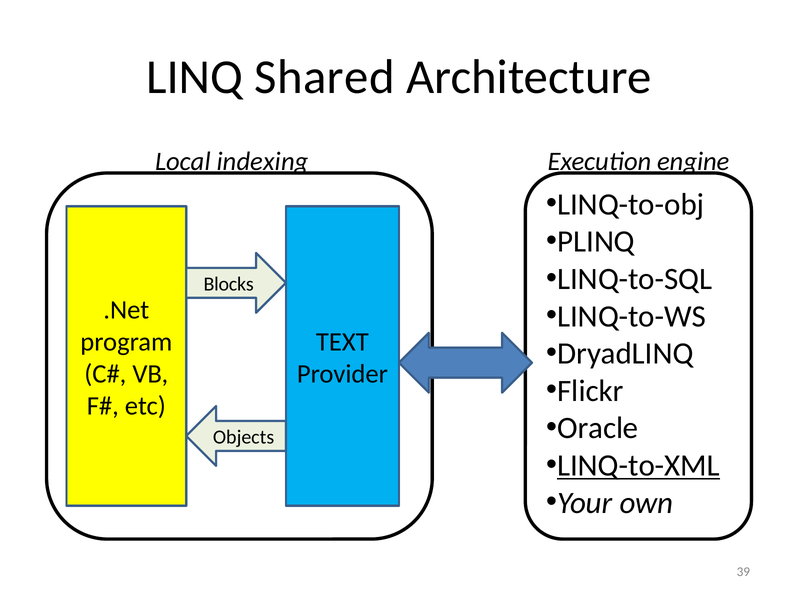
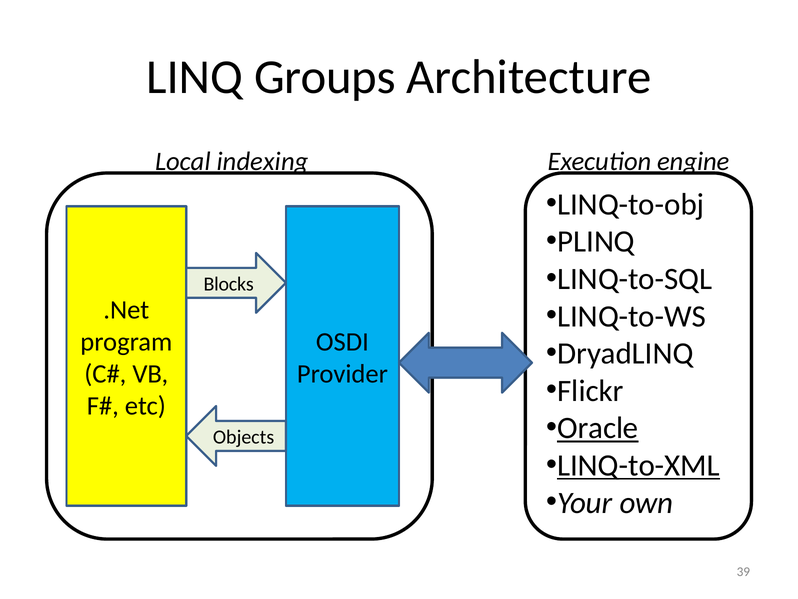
Shared: Shared -> Groups (325, 77)
TEXT: TEXT -> OSDI (342, 342)
Oracle underline: none -> present (598, 428)
